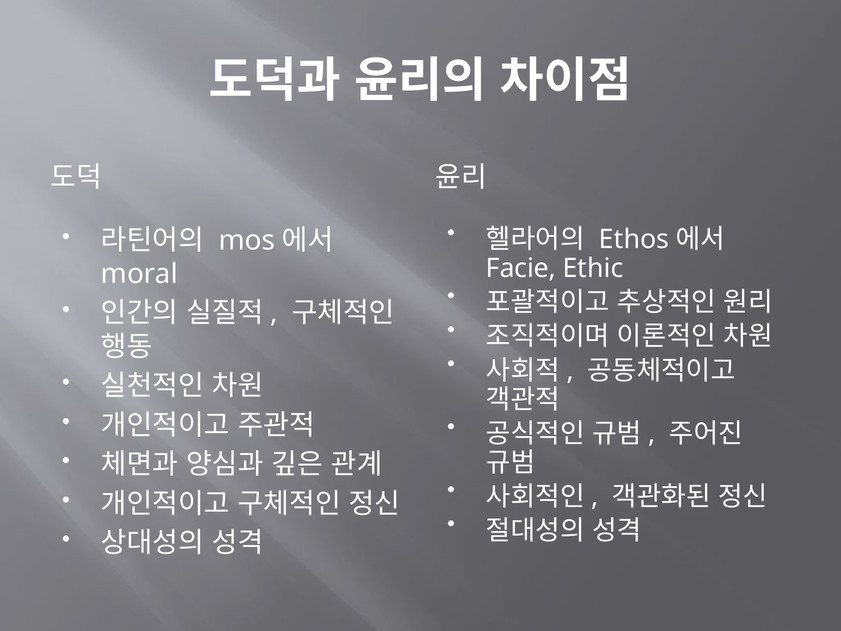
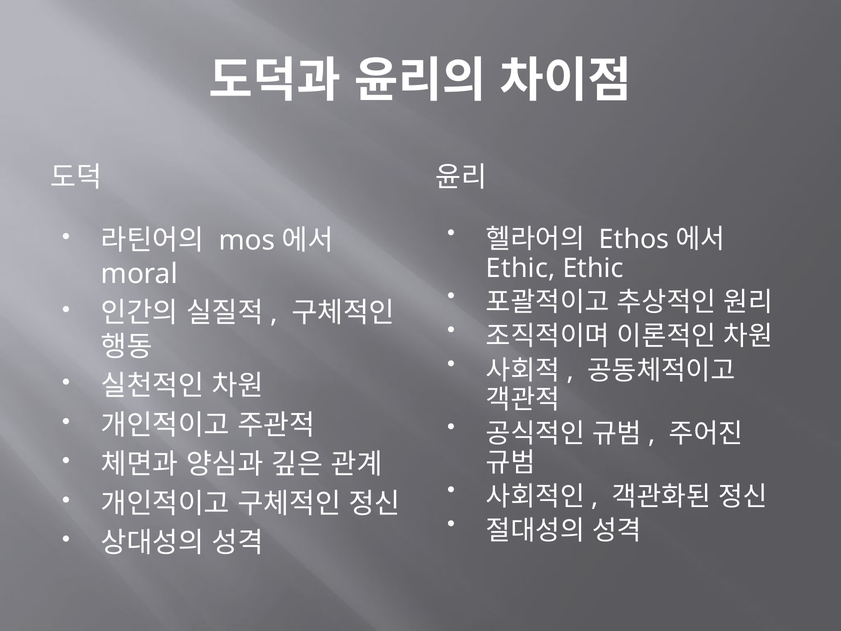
Facie: Facie -> Ethic (521, 268)
